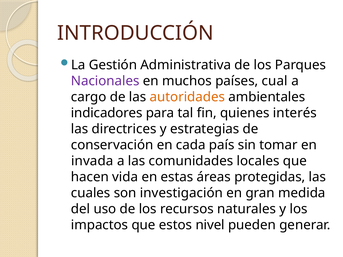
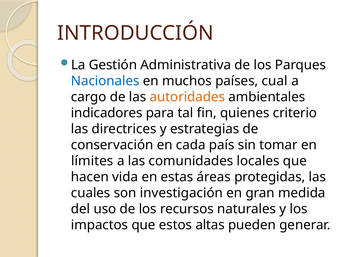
Nacionales colour: purple -> blue (105, 81)
interés: interés -> criterio (295, 113)
invada: invada -> límites (92, 161)
nivel: nivel -> altas (210, 225)
